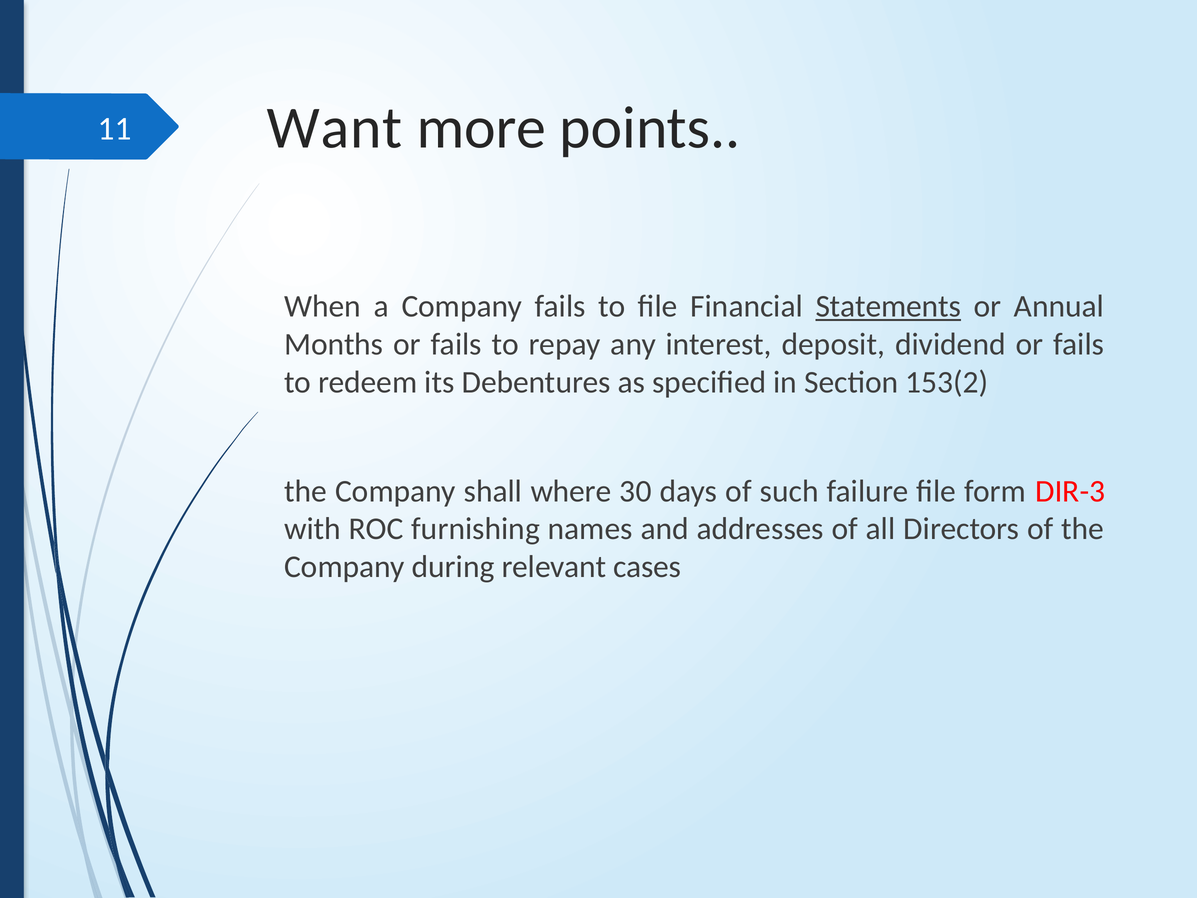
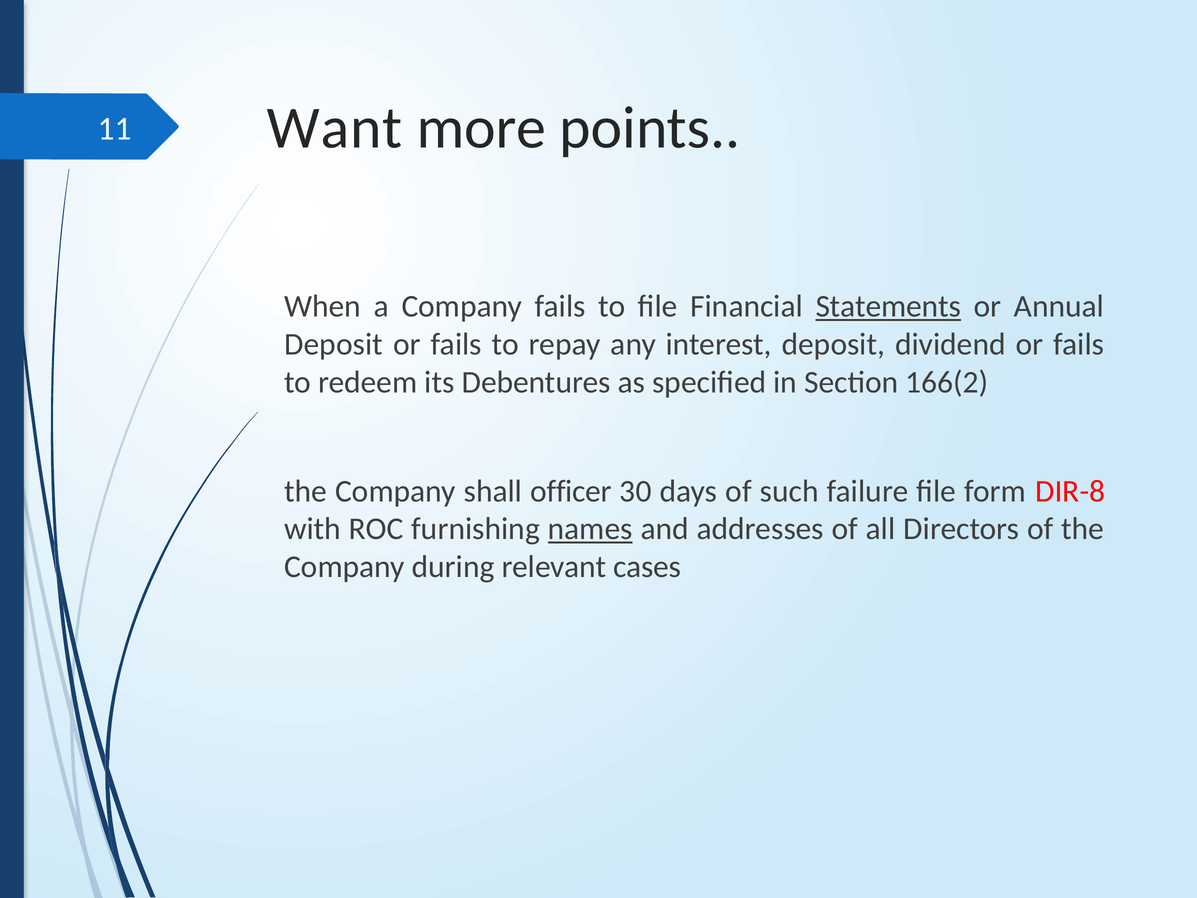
Months: Months -> Deposit (334, 344)
153(2: 153(2 -> 166(2 (947, 382)
where: where -> officer (571, 491)
DIR-3: DIR-3 -> DIR-8 (1070, 491)
names underline: none -> present (590, 529)
